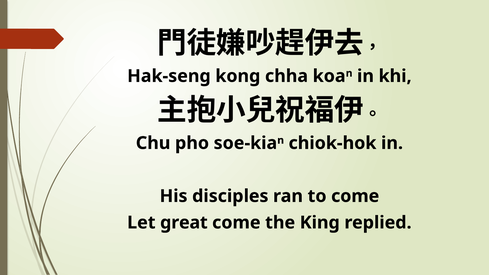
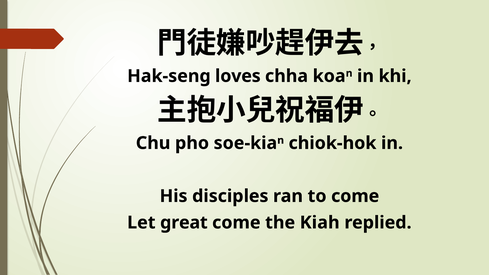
kong: kong -> loves (238, 76)
King: King -> Kiah (320, 223)
